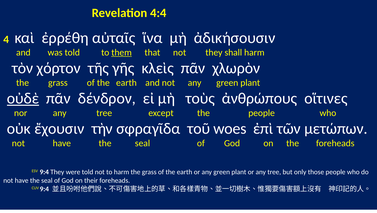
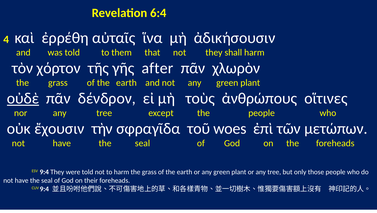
4:4: 4:4 -> 6:4 (158, 13)
them underline: present -> none (122, 52)
κλεὶς: κλεὶς -> after (158, 68)
